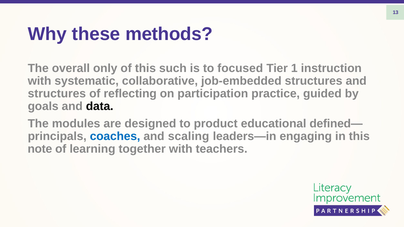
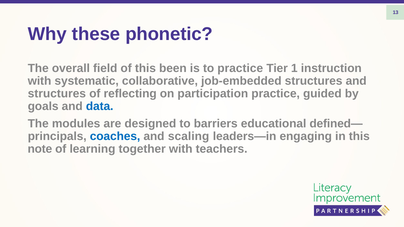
methods: methods -> phonetic (169, 34)
only: only -> field (105, 68)
such: such -> been (173, 68)
to focused: focused -> practice (240, 68)
data colour: black -> blue (100, 106)
product: product -> barriers (216, 124)
